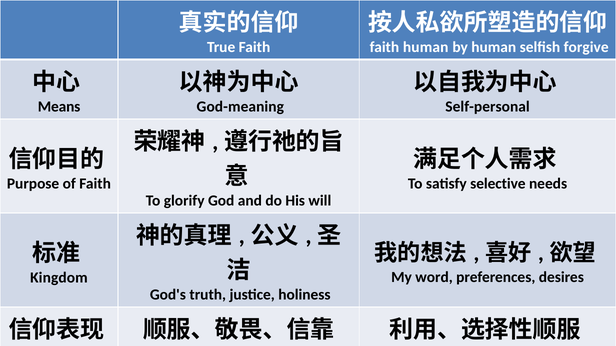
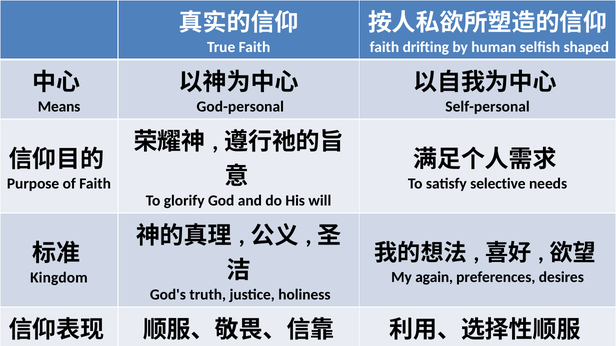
faith human: human -> drifting (426, 47)
forgive: forgive -> shaped (586, 47)
God-meaning: God-meaning -> God-personal (240, 107)
word: word -> again (434, 277)
